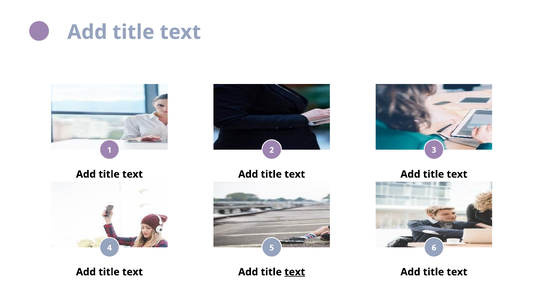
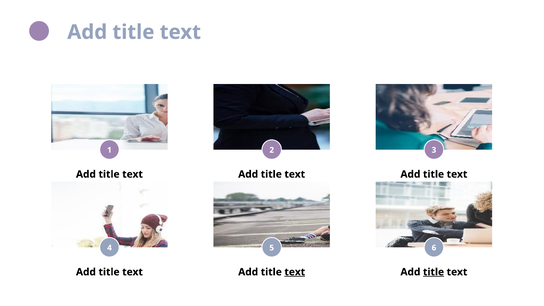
title underline: none -> present (434, 272)
